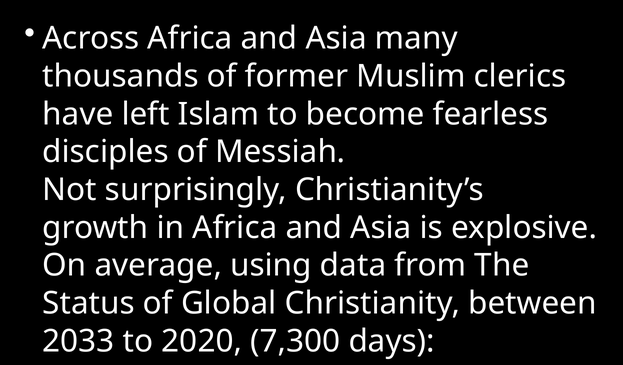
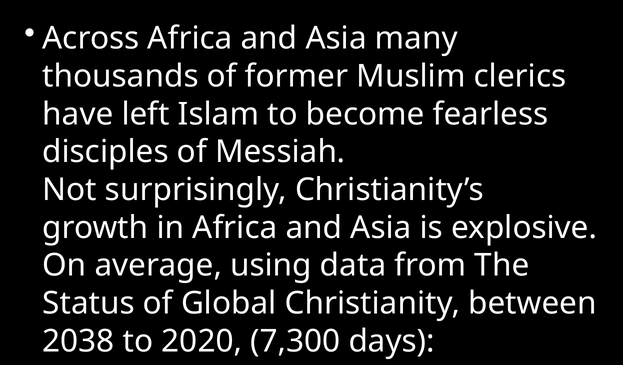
2033: 2033 -> 2038 (78, 341)
